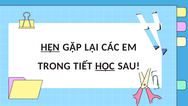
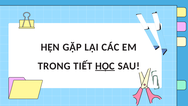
HẸN underline: present -> none (50, 47)
